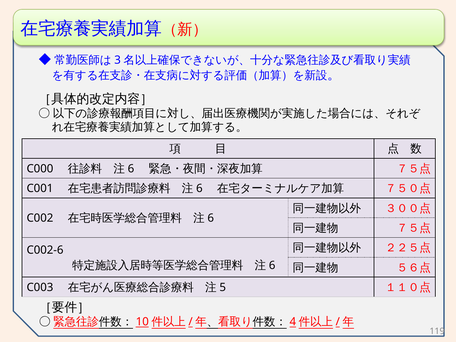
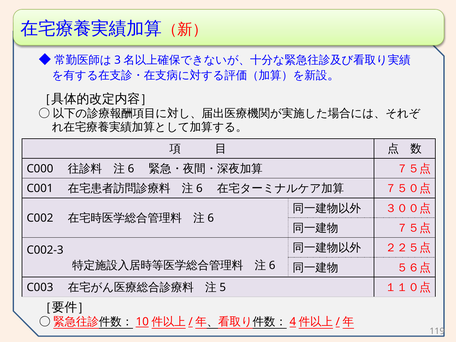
C002-6: C002-6 -> C002-3 (45, 250)
